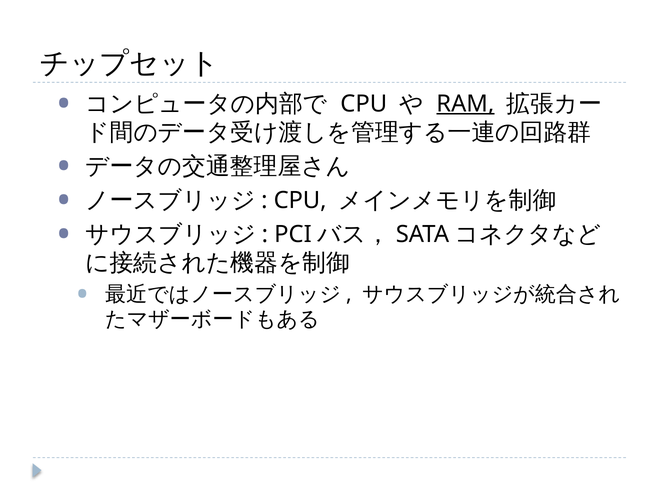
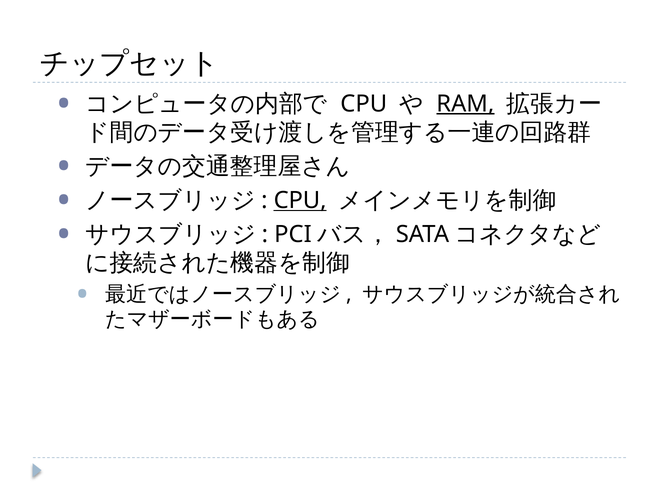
CPU underline: none -> present (300, 200)
